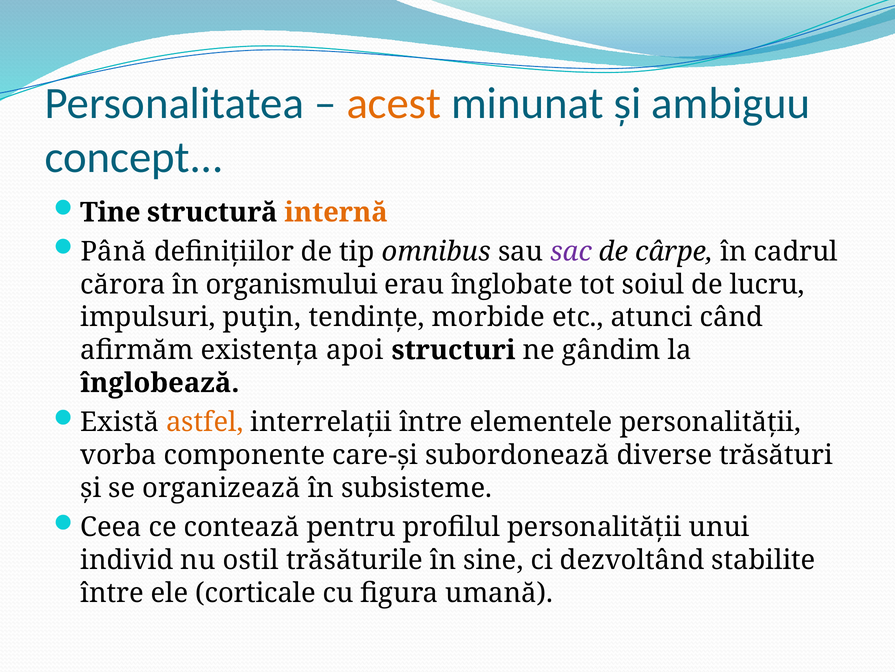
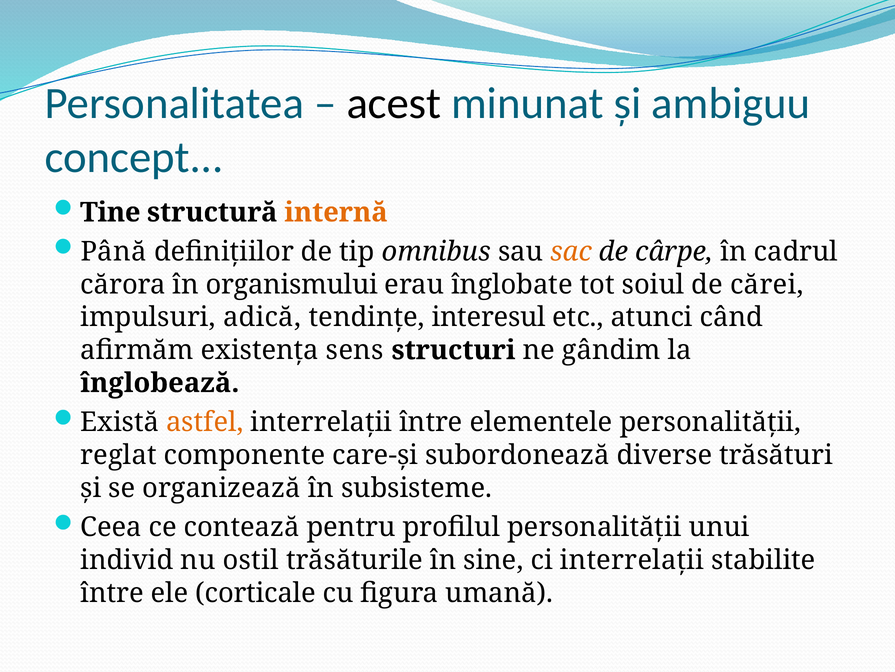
acest colour: orange -> black (394, 103)
sac colour: purple -> orange (571, 251)
lucru: lucru -> cărei (767, 284)
puţin: puţin -> adică (262, 317)
morbide: morbide -> interesul (489, 317)
apoi: apoi -> sens (355, 350)
vorba: vorba -> reglat (119, 455)
ci dezvoltând: dezvoltând -> interrelații (632, 560)
